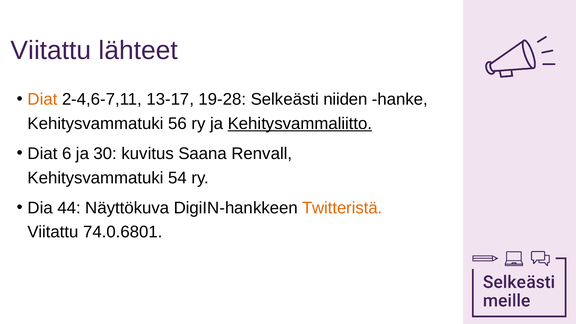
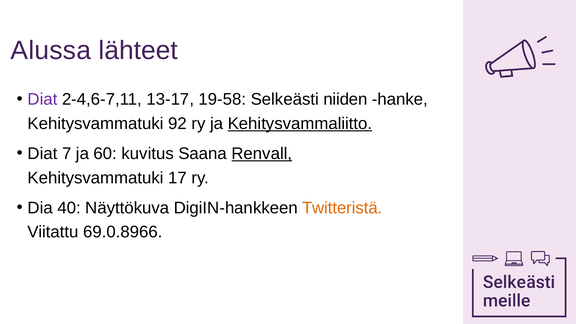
Viitattu: Viitattu -> Alussa (51, 51)
Diat colour: orange -> purple (42, 99)
19-28: 19-28 -> 19-58 (222, 99)
56: 56 -> 92 (178, 124)
6: 6 -> 7 (67, 154)
30: 30 -> 60 (105, 154)
Renvall underline: none -> present (262, 154)
54: 54 -> 17 (178, 178)
44: 44 -> 40 (69, 208)
74.0.6801: 74.0.6801 -> 69.0.8966 (123, 232)
